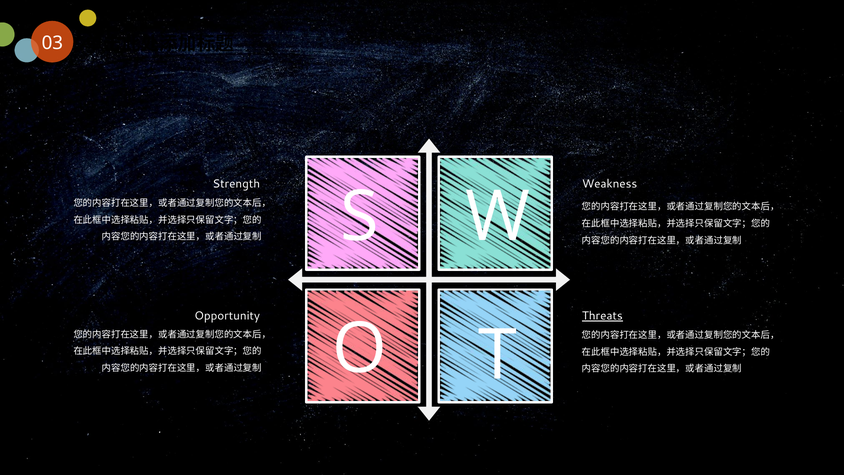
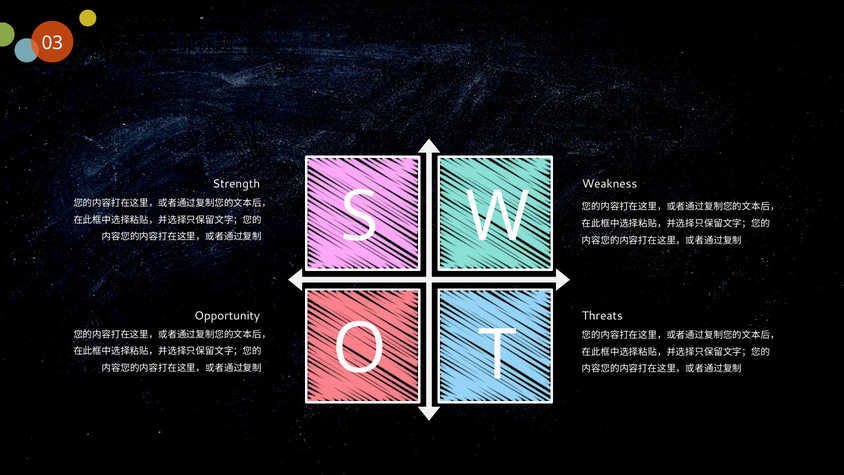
Threats underline: present -> none (602, 316)
